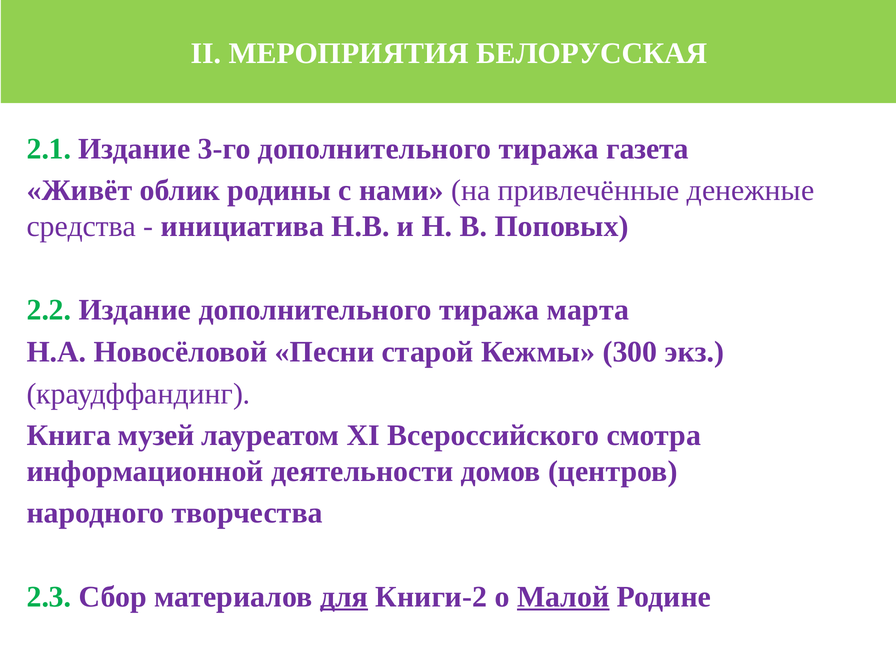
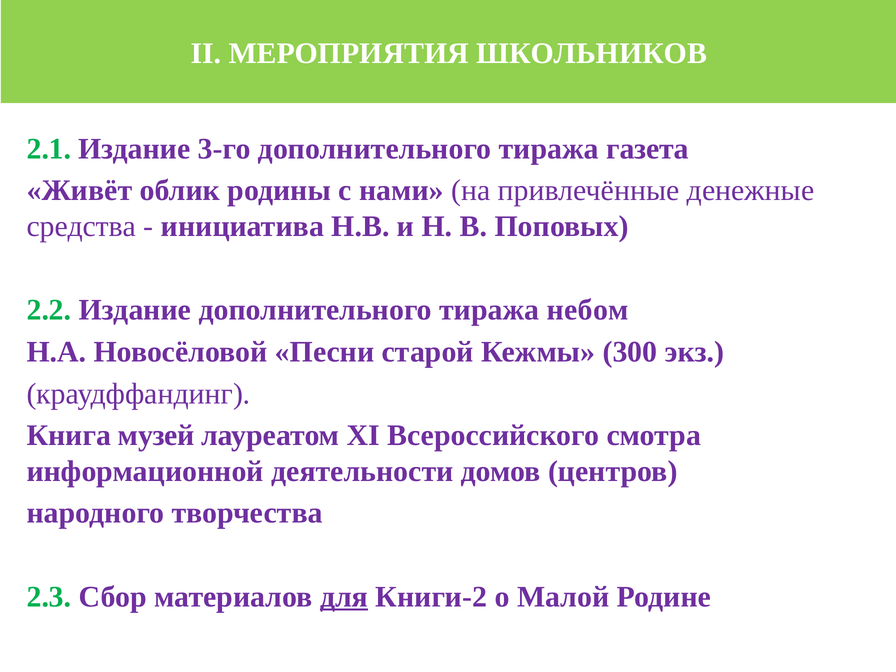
БЕЛОРУССКАЯ: БЕЛОРУССКАЯ -> ШКОЛЬНИКОВ (592, 54)
марта: марта -> небом (588, 310)
Малой underline: present -> none (563, 597)
